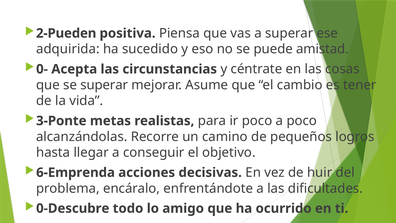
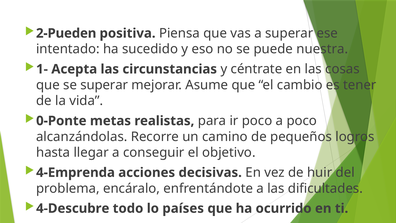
adquirida: adquirida -> intentado (68, 49)
amistad: amistad -> nuestra (322, 49)
0-: 0- -> 1- (42, 69)
3-Ponte: 3-Ponte -> 0-Ponte (61, 121)
6-Emprenda: 6-Emprenda -> 4-Emprenda (75, 172)
0-Descubre: 0-Descubre -> 4-Descubre (73, 208)
amigo: amigo -> países (183, 208)
